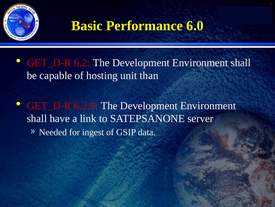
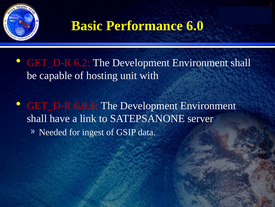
than: than -> with (149, 75)
6.2.9: 6.2.9 -> 6.8.1 (86, 105)
